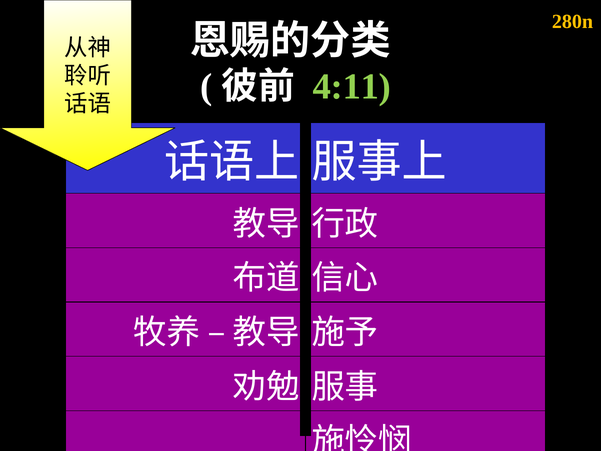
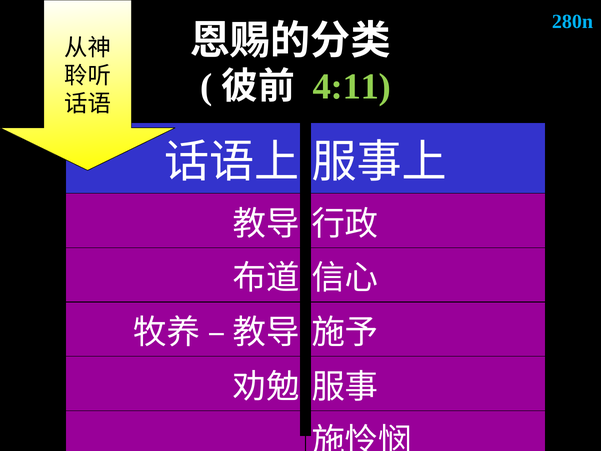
280n colour: yellow -> light blue (573, 21)
